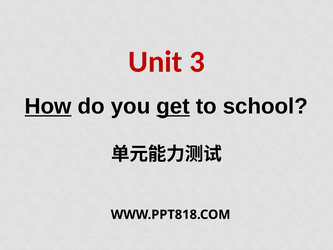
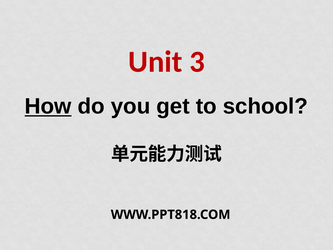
get underline: present -> none (173, 106)
